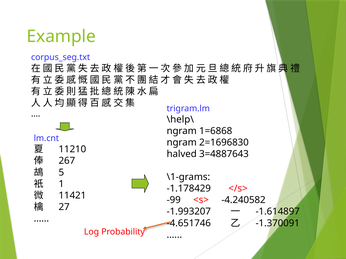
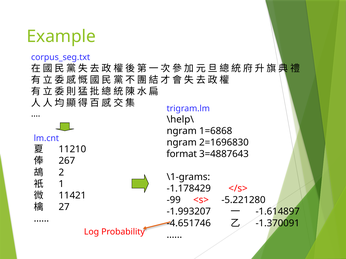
halved: halved -> format (182, 154)
5: 5 -> 2 (61, 173)
-4.240582: -4.240582 -> -5.221280 (243, 200)
